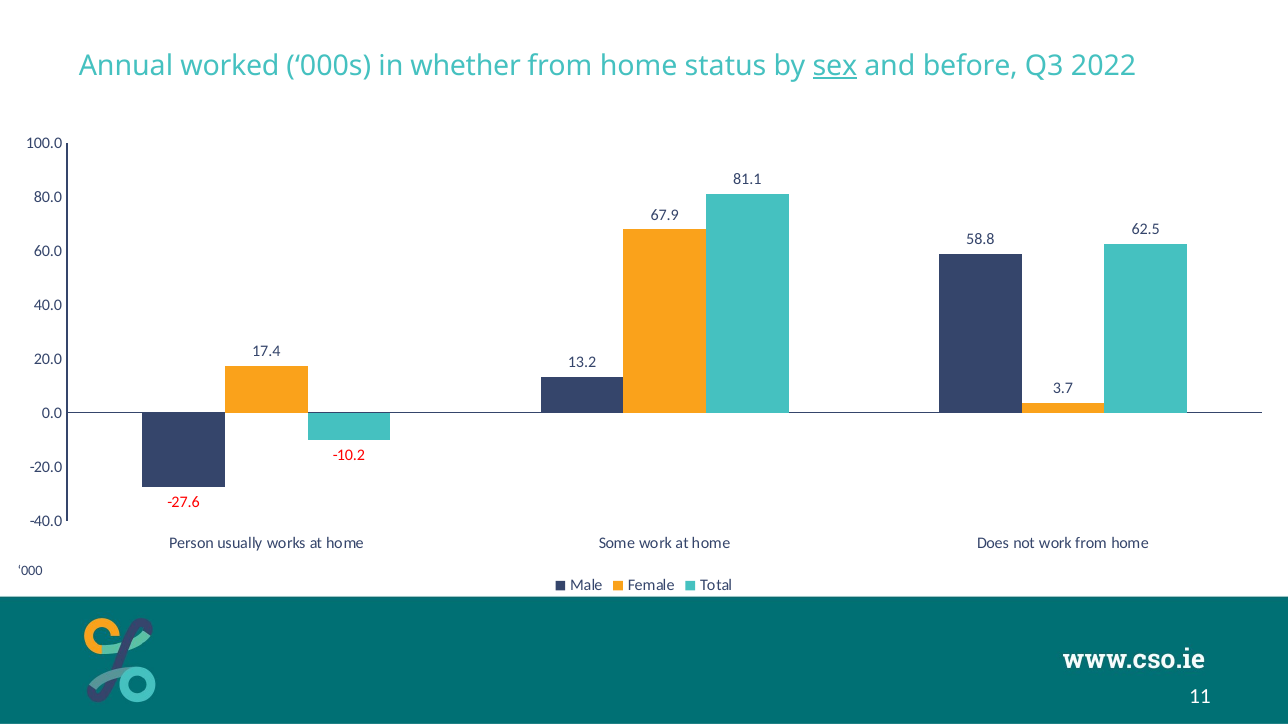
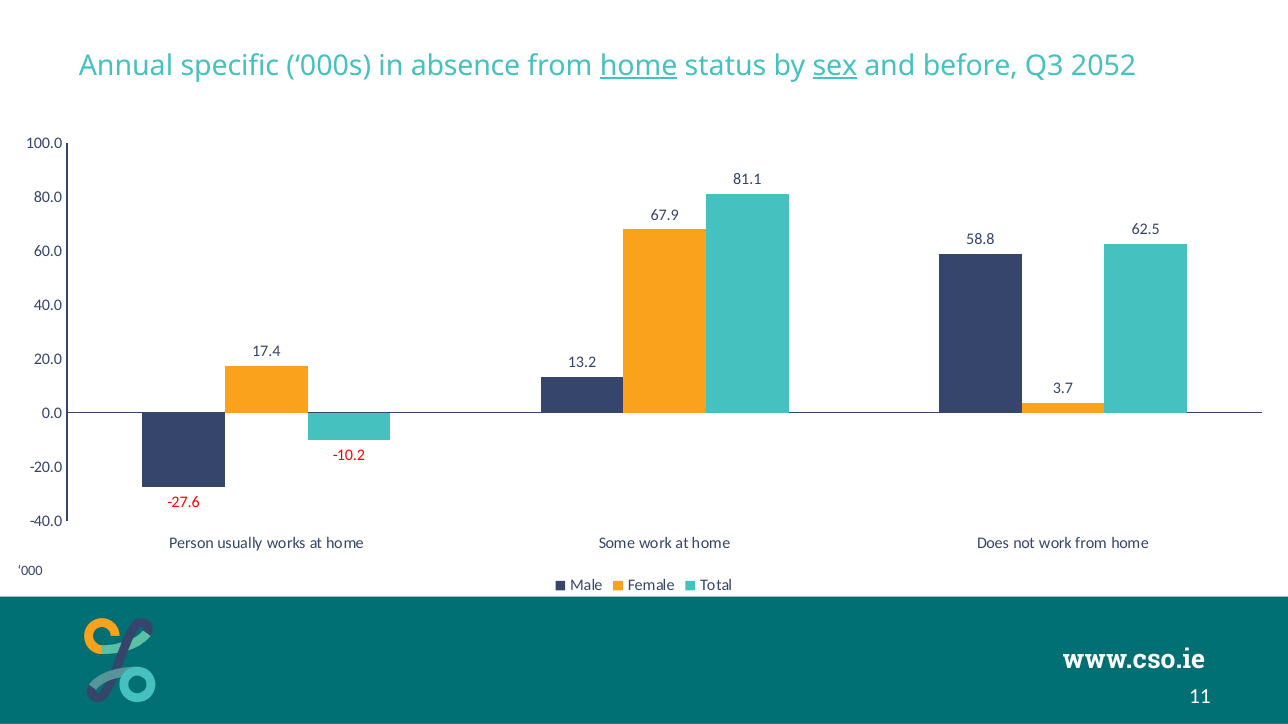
worked: worked -> specific (230, 66)
whether: whether -> absence (466, 66)
home underline: none -> present (639, 66)
2022: 2022 -> 2052 (1104, 66)
